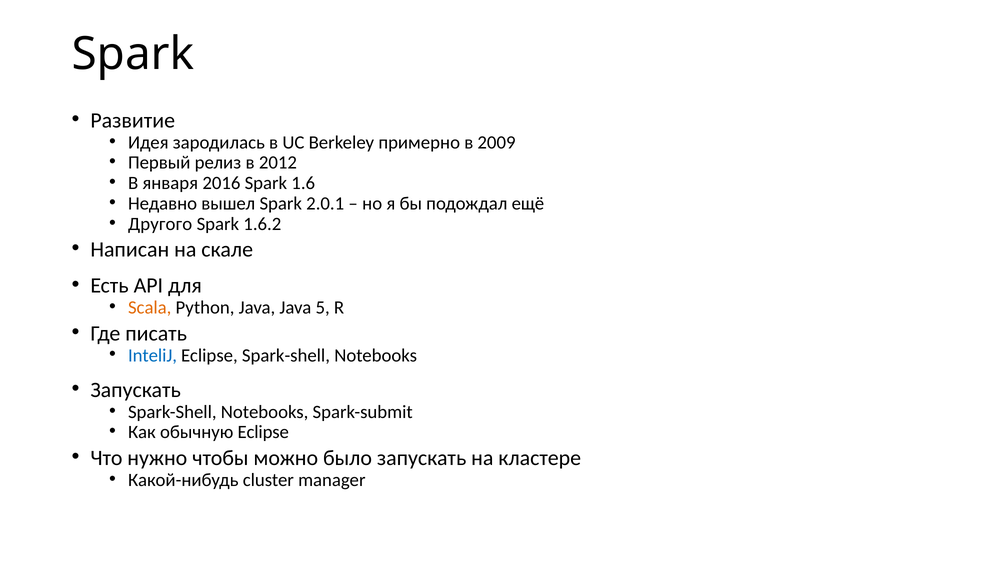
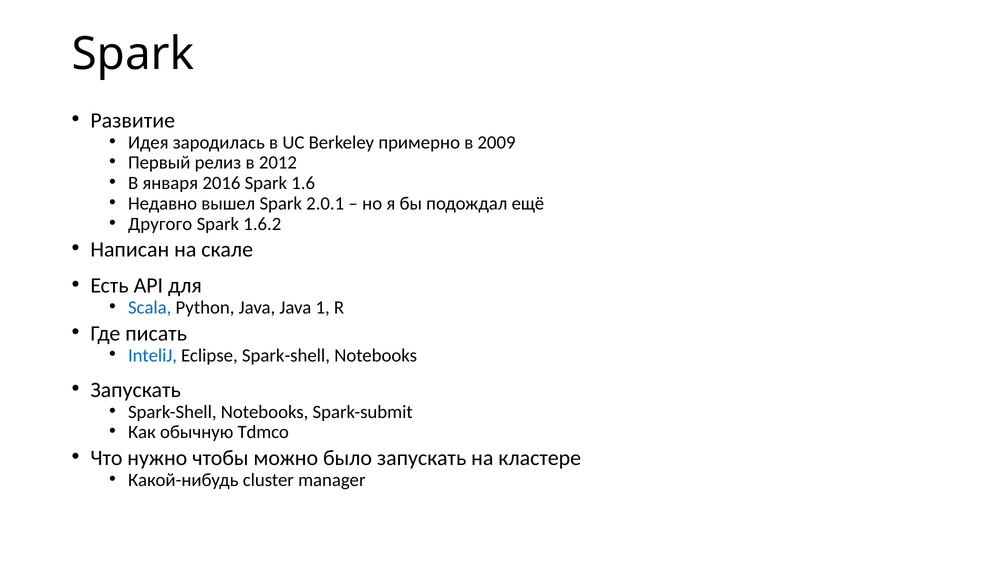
Scala colour: orange -> blue (150, 308)
5: 5 -> 1 (323, 308)
обычную Eclipse: Eclipse -> Tdmco (263, 433)
